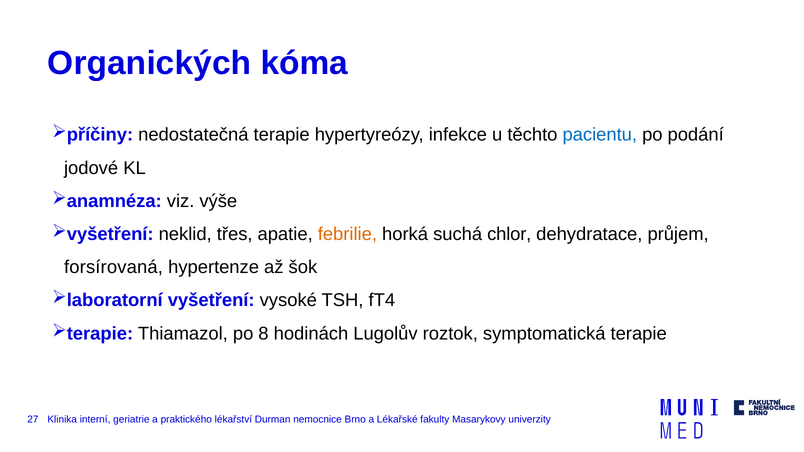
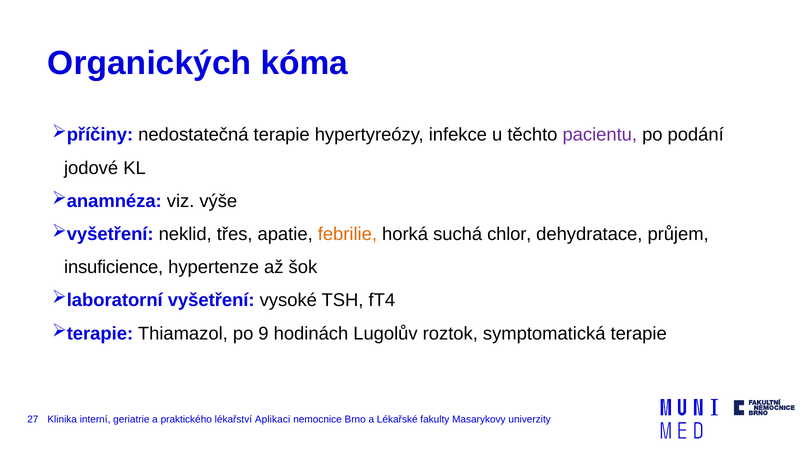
pacientu colour: blue -> purple (600, 135)
forsírovaná: forsírovaná -> insuficience (114, 267)
8: 8 -> 9 (263, 334)
Durman: Durman -> Aplikaci (273, 420)
